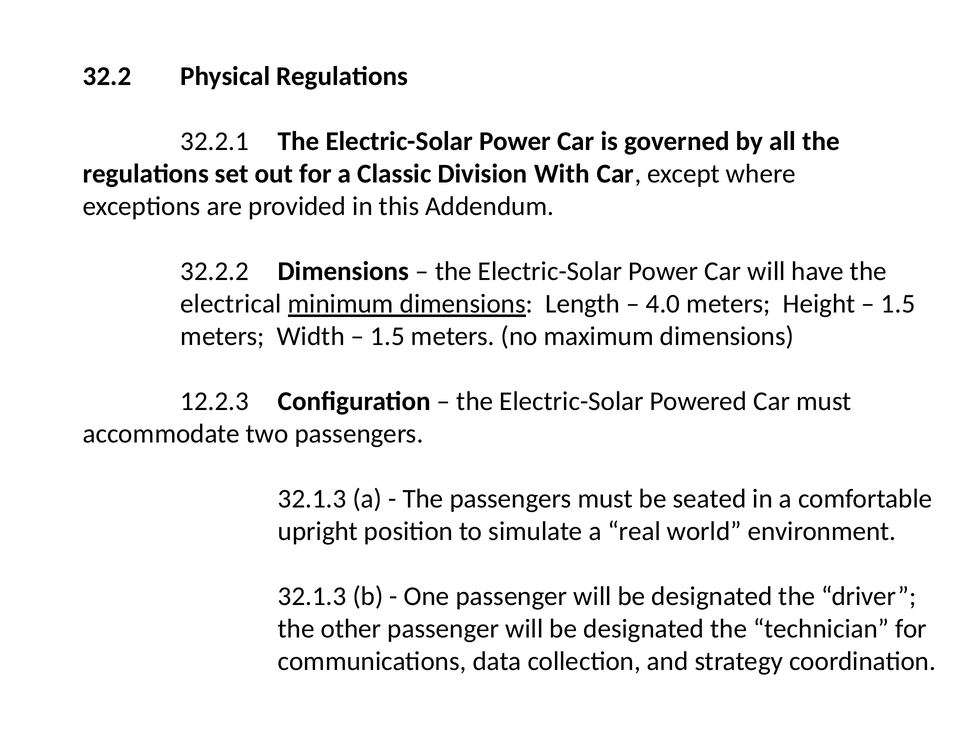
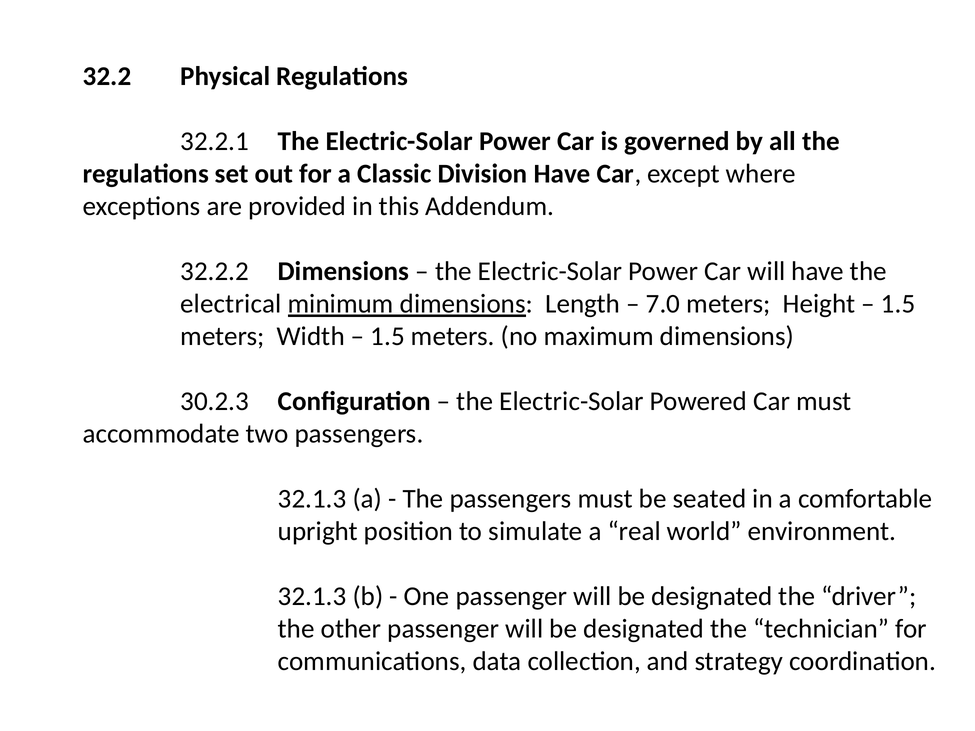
Division With: With -> Have (562, 174)
4.0: 4.0 -> 7.0 (663, 304)
12.2.3: 12.2.3 -> 30.2.3 (215, 402)
